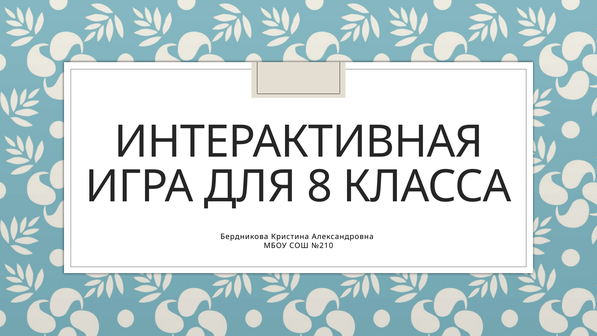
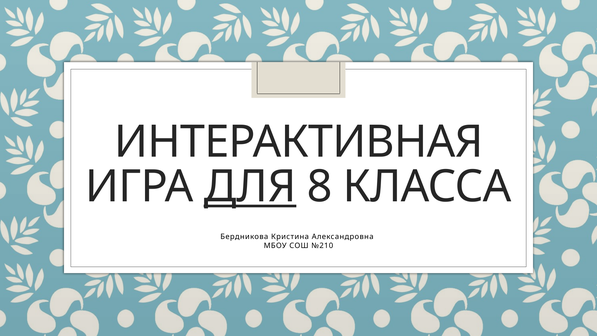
ДЛЯ underline: none -> present (250, 187)
